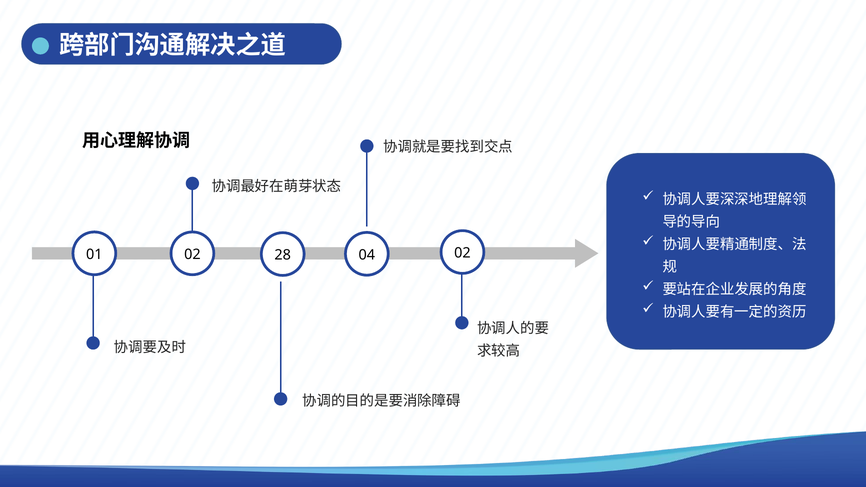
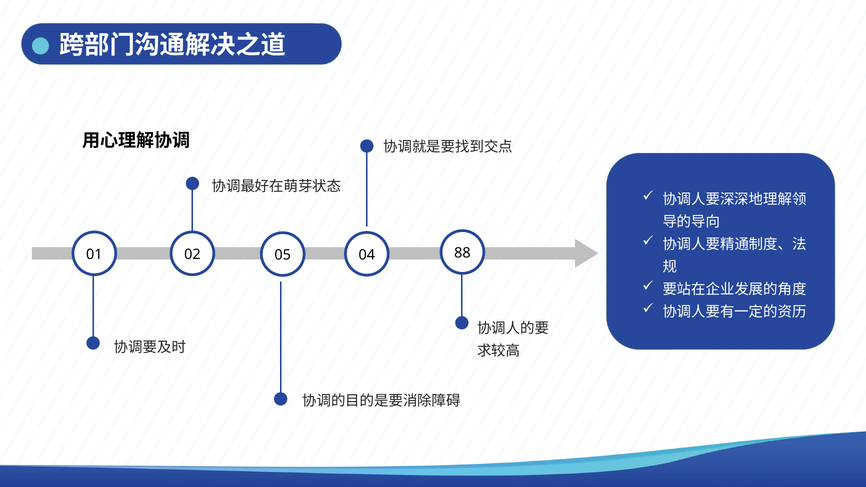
28: 28 -> 05 (283, 255)
04 02: 02 -> 88 (462, 253)
